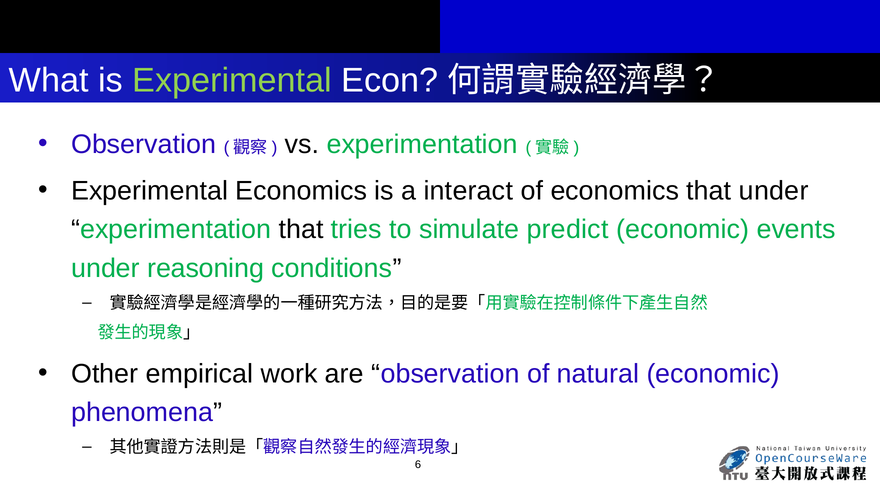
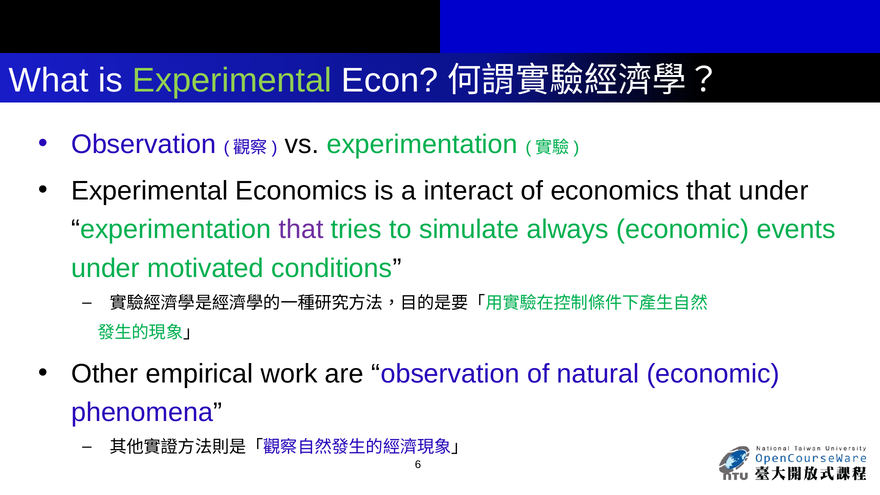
that colour: black -> purple (301, 230)
predict: predict -> always (568, 230)
reasoning: reasoning -> motivated (206, 268)
